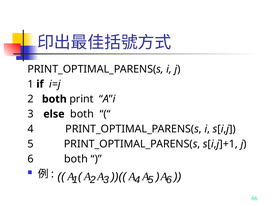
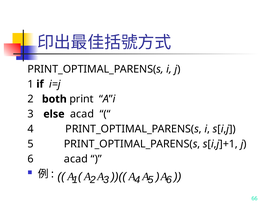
else both: both -> acad (82, 114)
6 both: both -> acad (76, 159)
